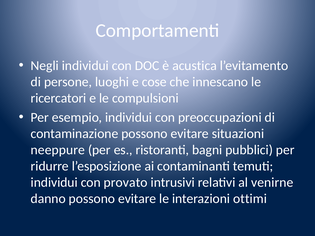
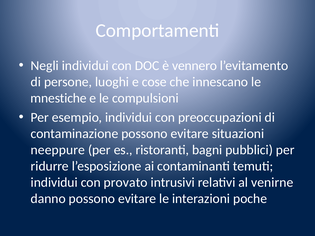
acustica: acustica -> vennero (195, 66)
ricercatori: ricercatori -> mnestiche (59, 98)
ottimi: ottimi -> poche (250, 199)
